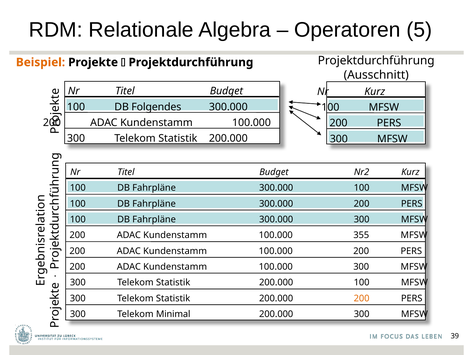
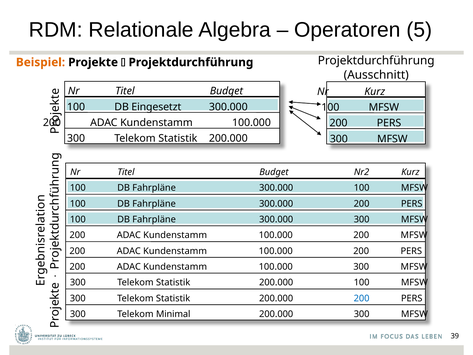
Folgendes: Folgendes -> Eingesetzt (156, 107)
355: 355 -> 200 (361, 235)
200 colour: orange -> blue (362, 298)
